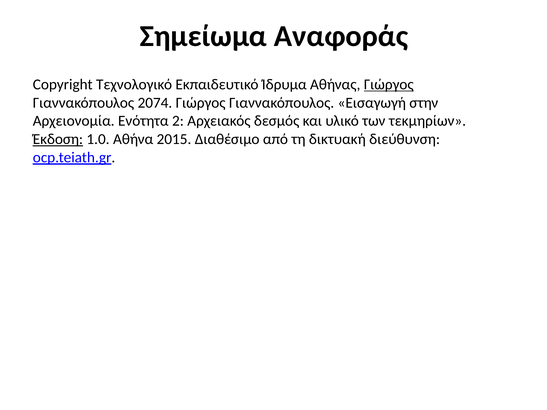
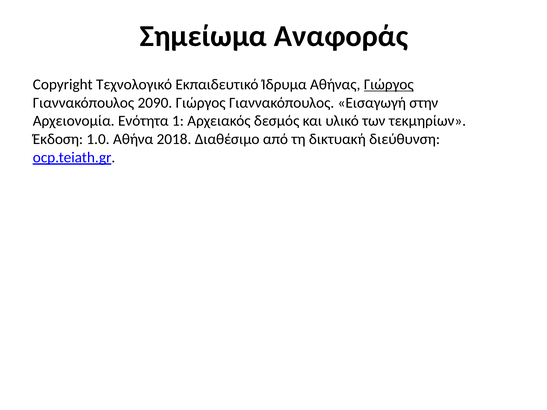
2074: 2074 -> 2090 (155, 103)
2: 2 -> 1 (178, 121)
Έκδοση underline: present -> none (58, 139)
2015: 2015 -> 2018 (174, 139)
